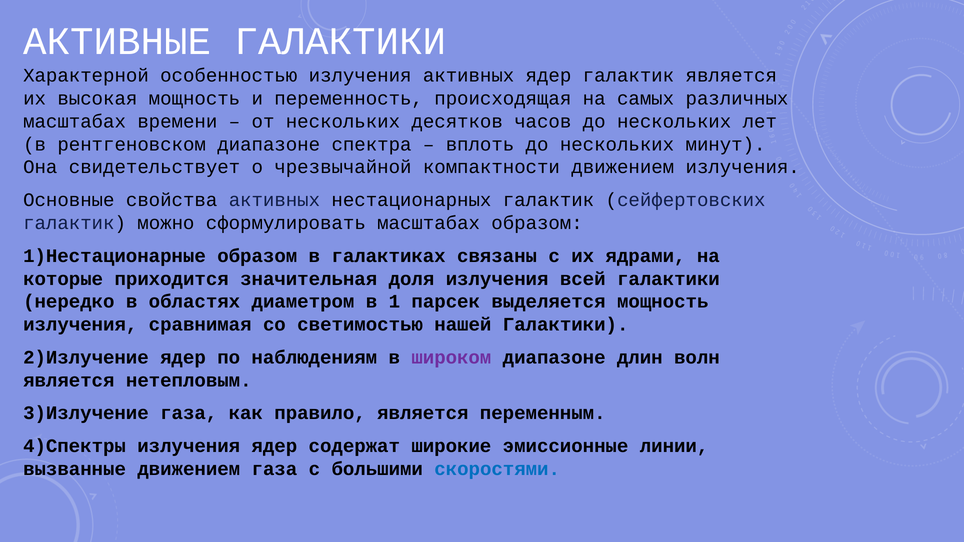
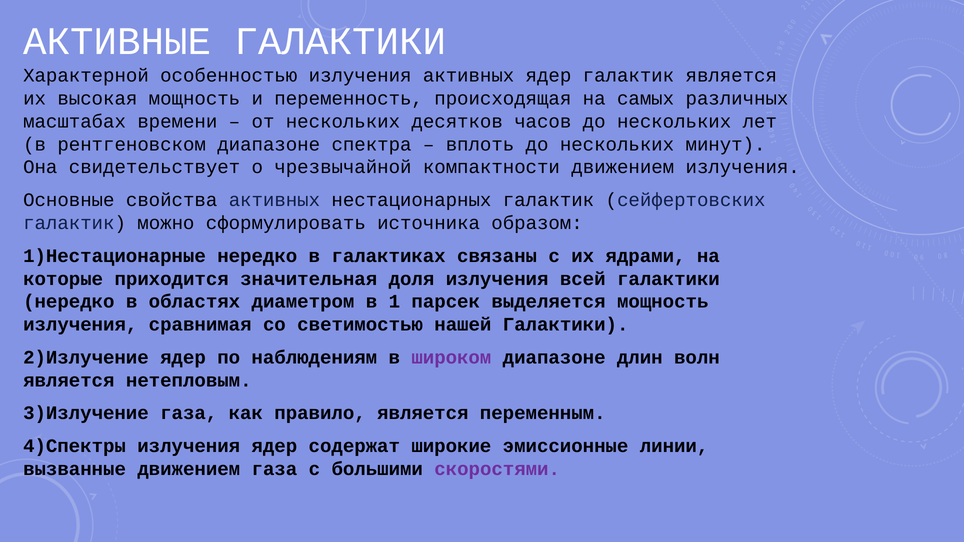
сформулировать масштабах: масштабах -> источника (429, 223)
1)Нестационарные образом: образом -> нередко (257, 256)
скоростями colour: blue -> purple (497, 469)
